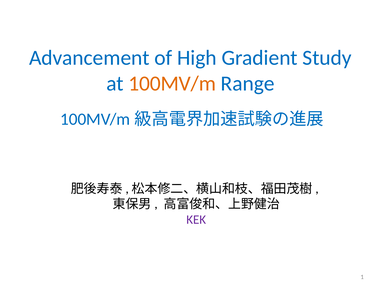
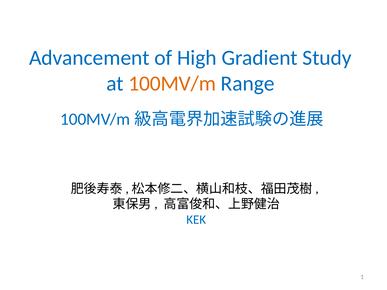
KEK colour: purple -> blue (196, 220)
